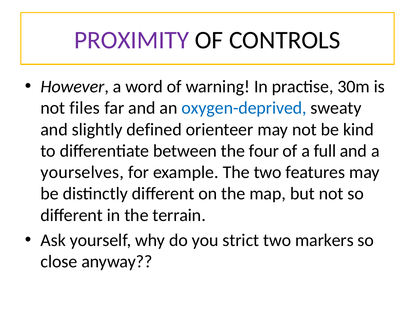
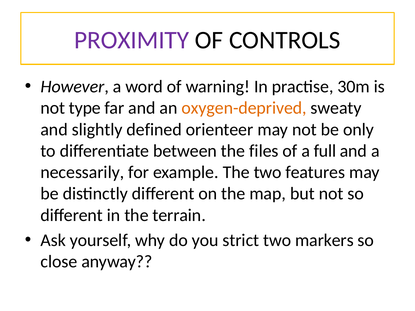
files: files -> type (85, 108)
oxygen-deprived colour: blue -> orange (244, 108)
kind: kind -> only (359, 130)
four: four -> files (264, 151)
yourselves: yourselves -> necessarily (82, 172)
